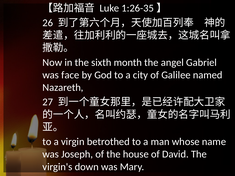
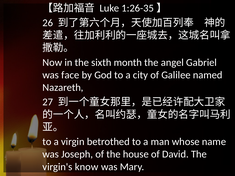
down: down -> know (87, 167)
